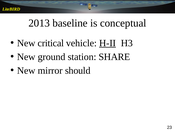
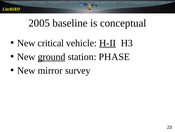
2013: 2013 -> 2005 (39, 23)
ground underline: none -> present (52, 56)
SHARE: SHARE -> PHASE (114, 56)
should: should -> survey (78, 70)
